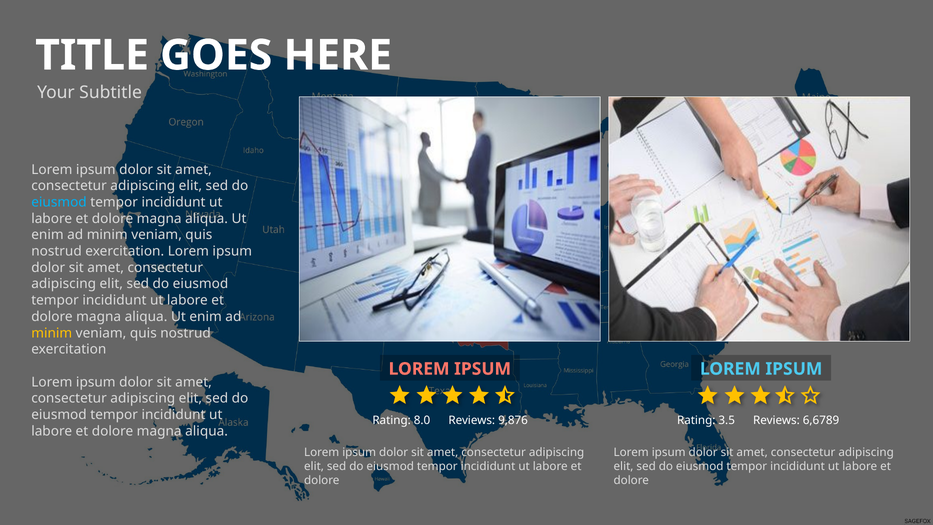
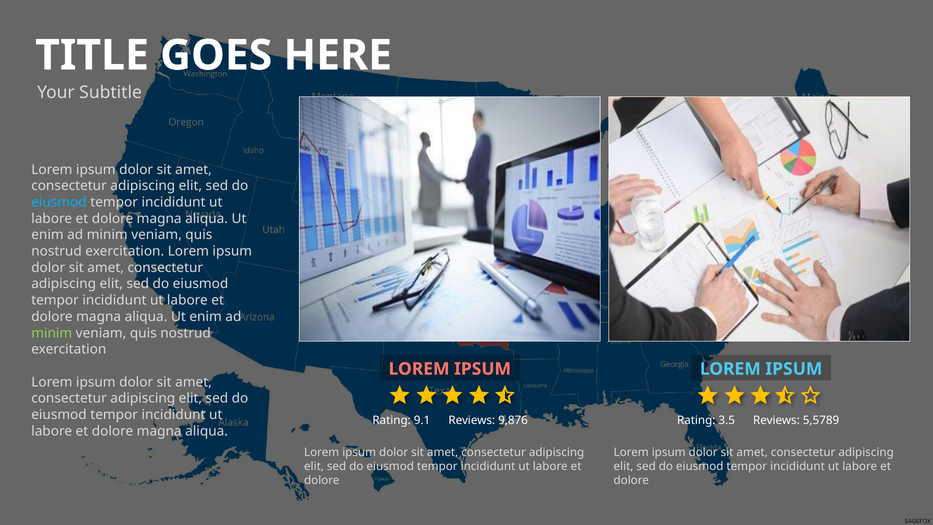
minim colour: yellow -> light green (52, 333)
8.0: 8.0 -> 9.1 (422, 420)
6,6789: 6,6789 -> 5,5789 (821, 420)
